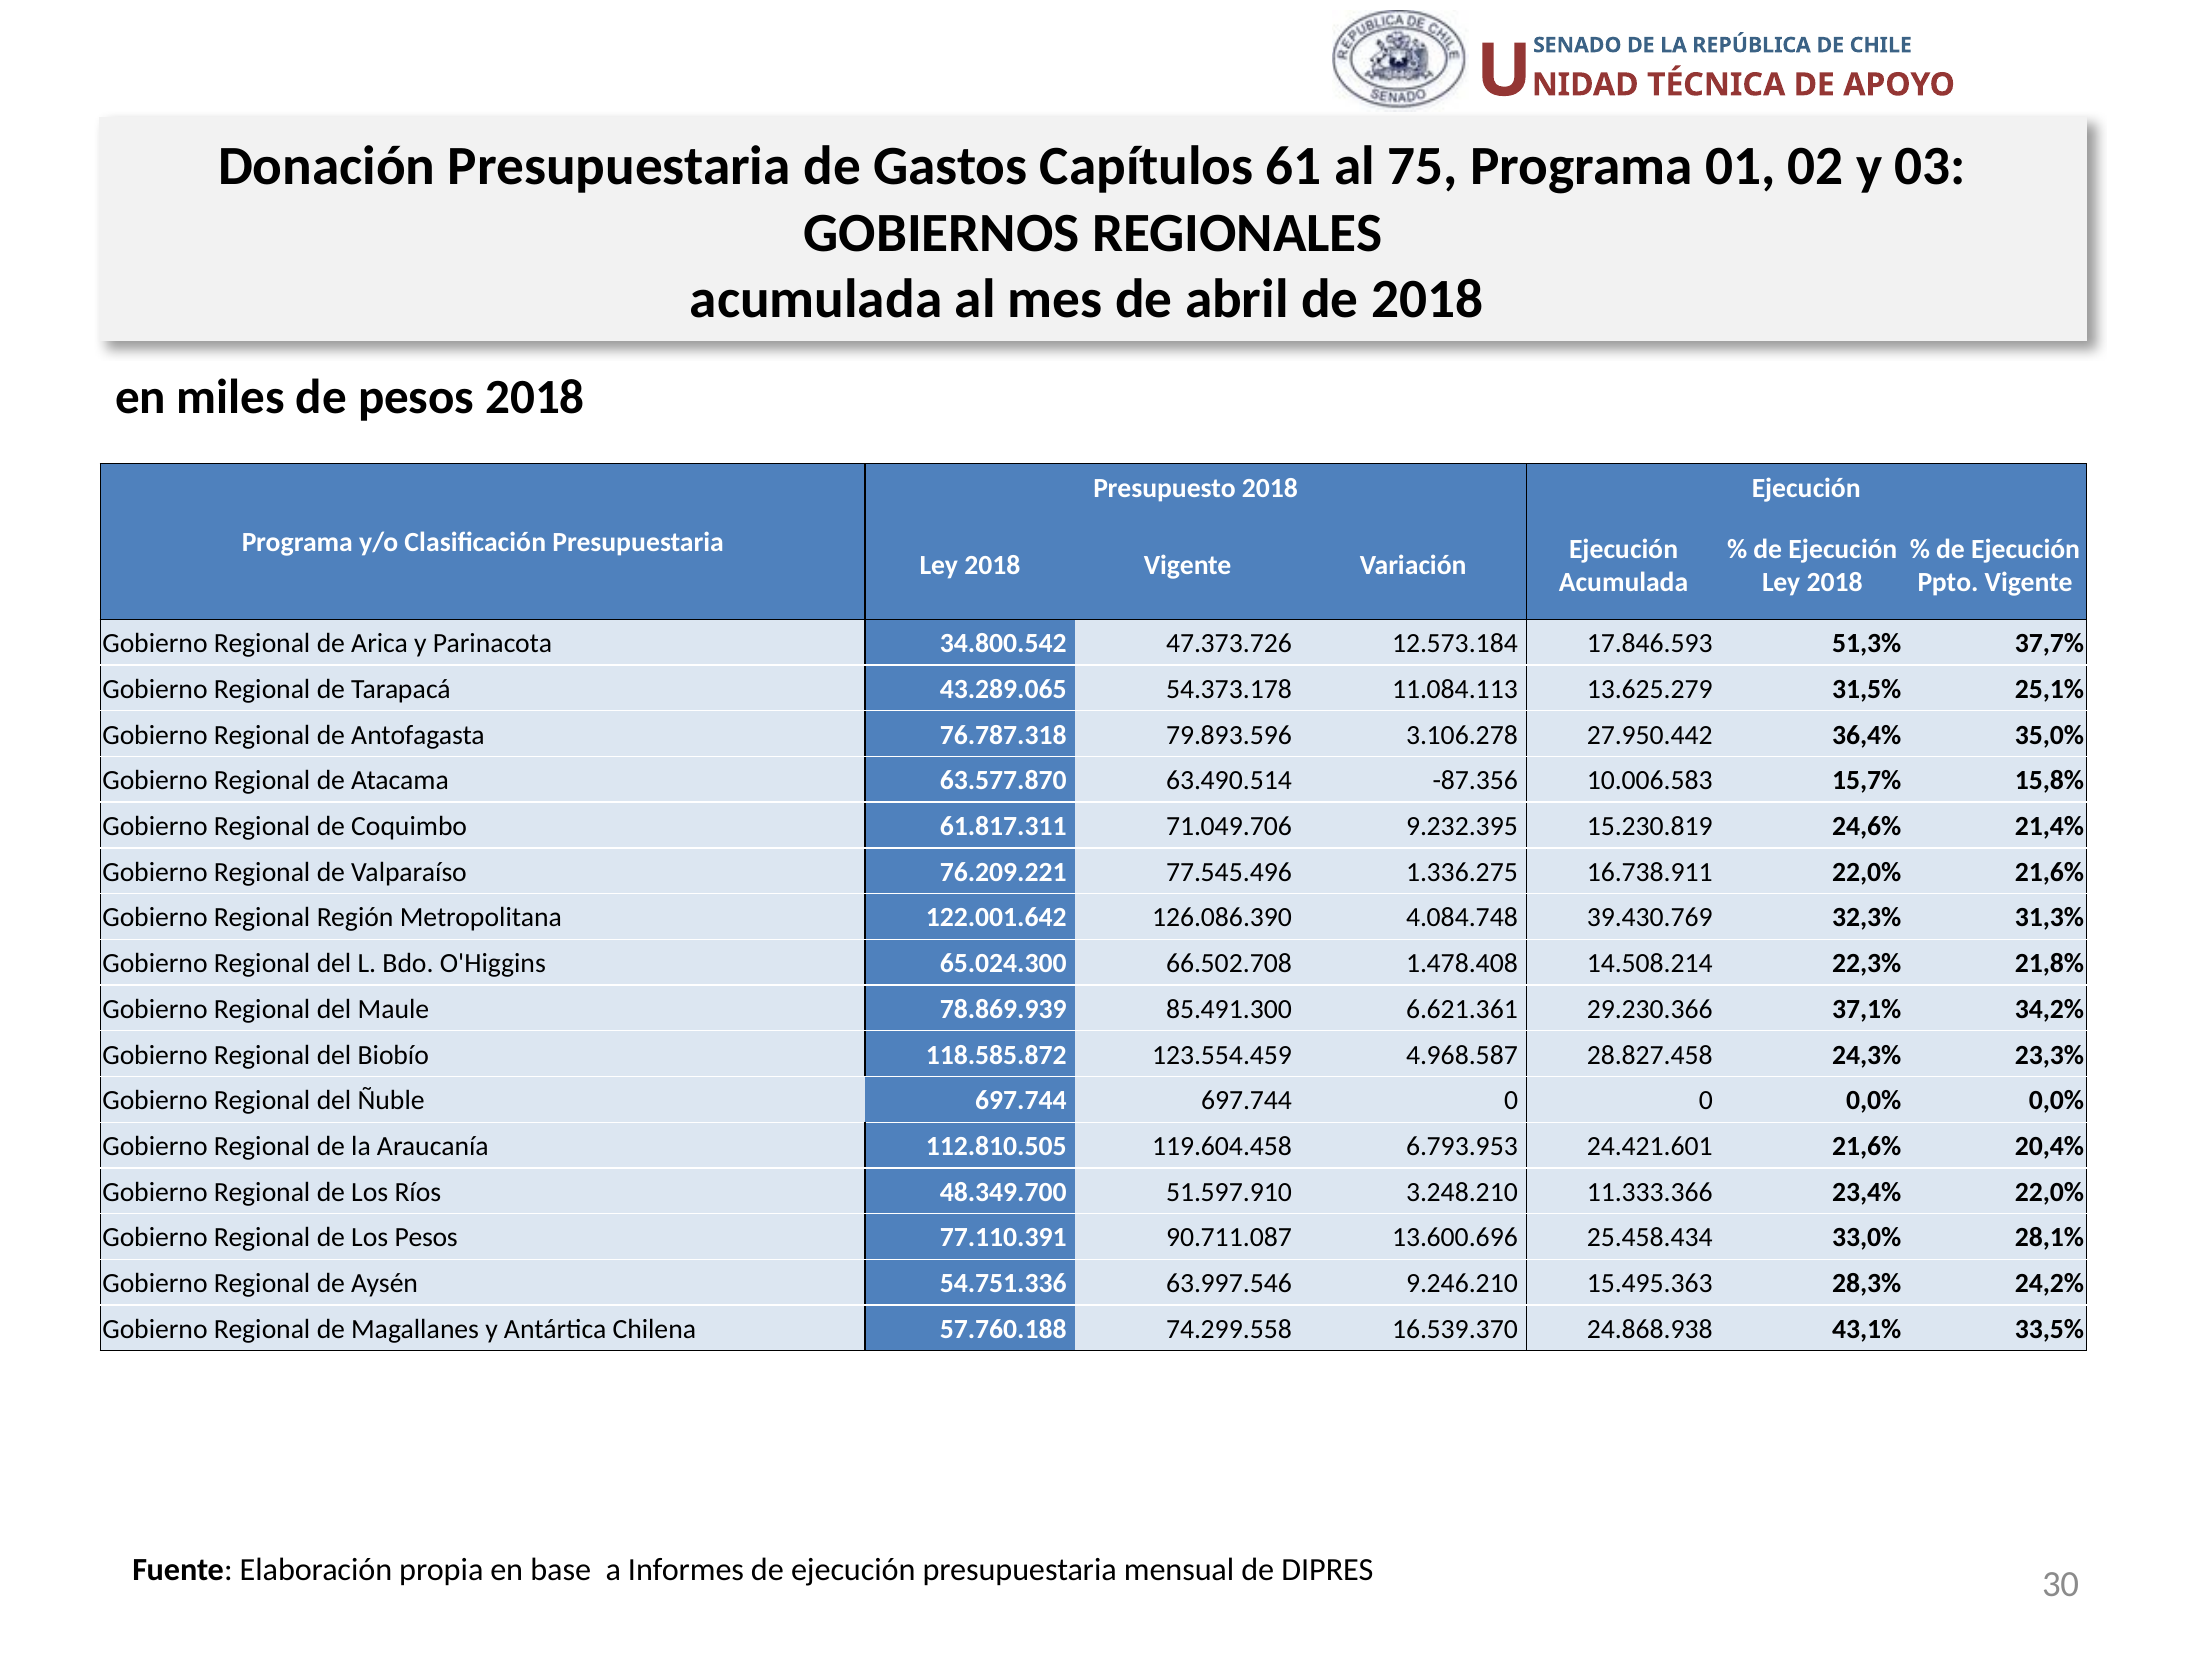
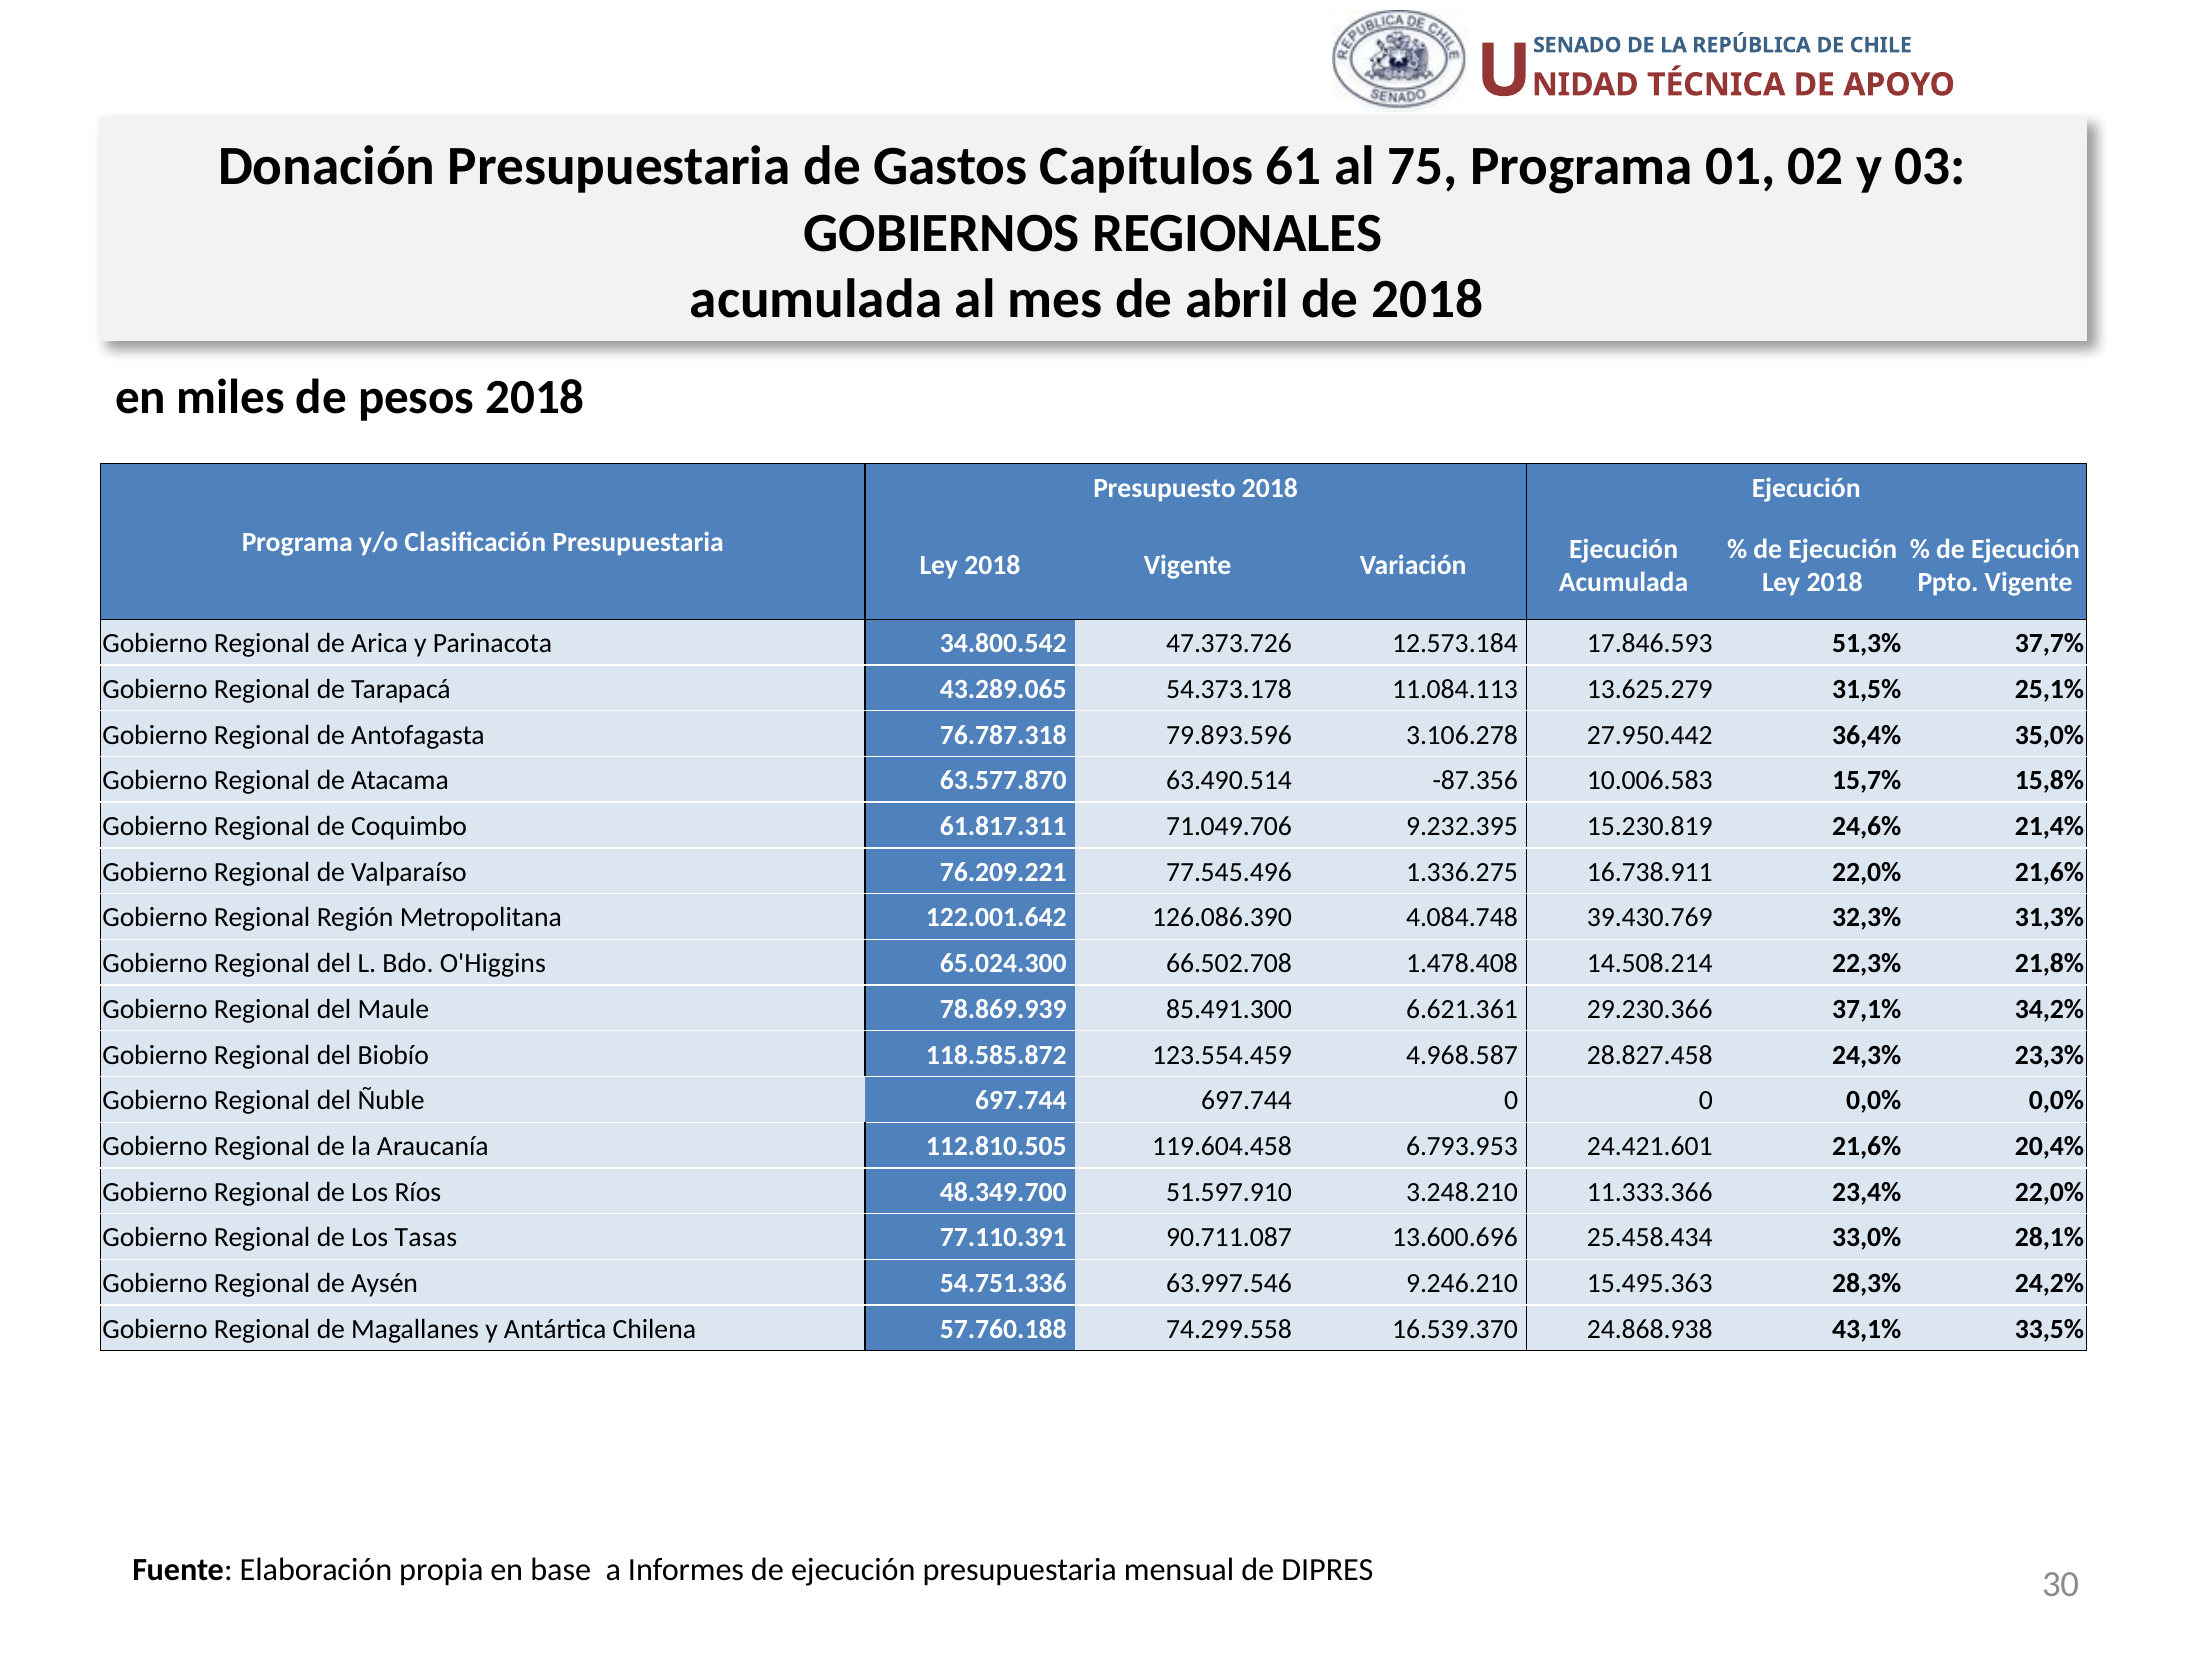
Los Pesos: Pesos -> Tasas (426, 1238)
